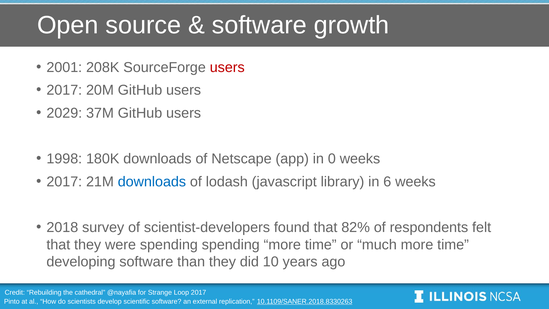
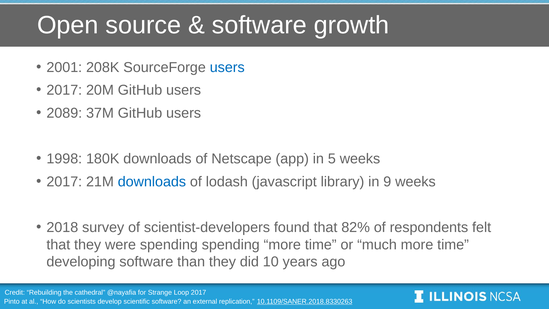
users colour: red -> blue (227, 67)
2029: 2029 -> 2089 (64, 113)
0: 0 -> 5 (332, 159)
6: 6 -> 9 (387, 182)
